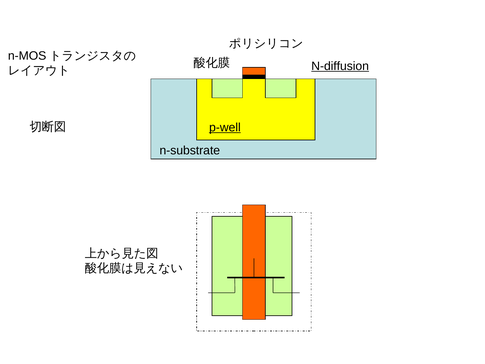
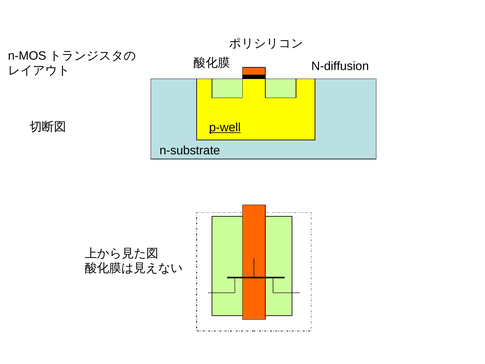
N-diffusion underline: present -> none (340, 66)
